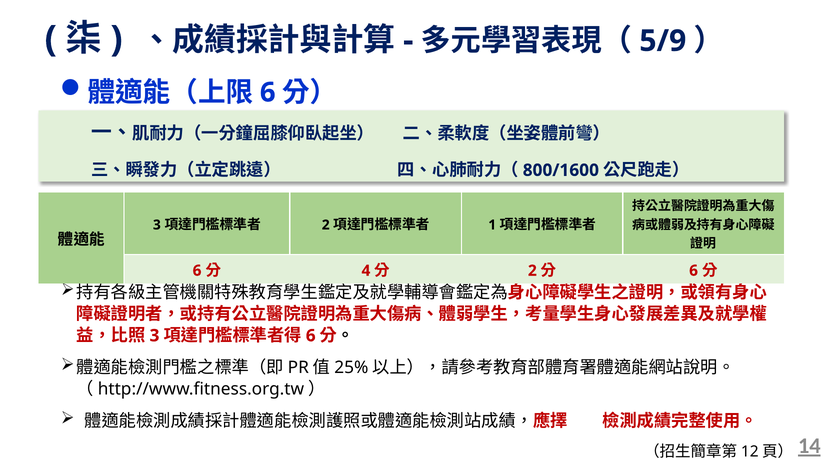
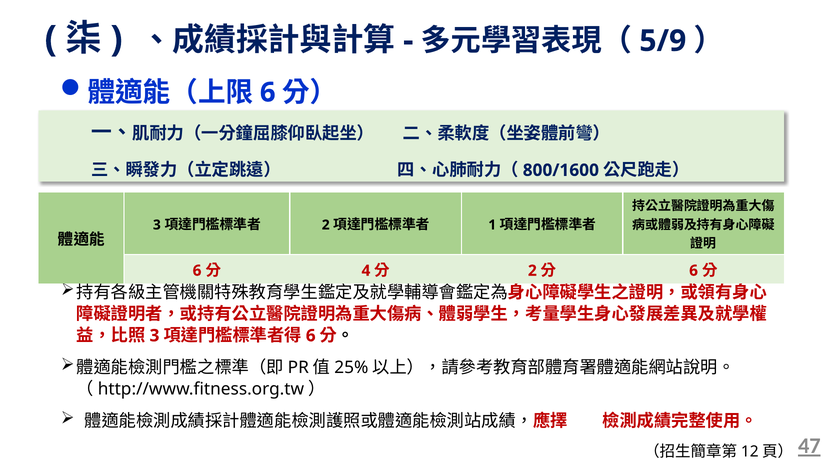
14: 14 -> 47 (809, 446)
